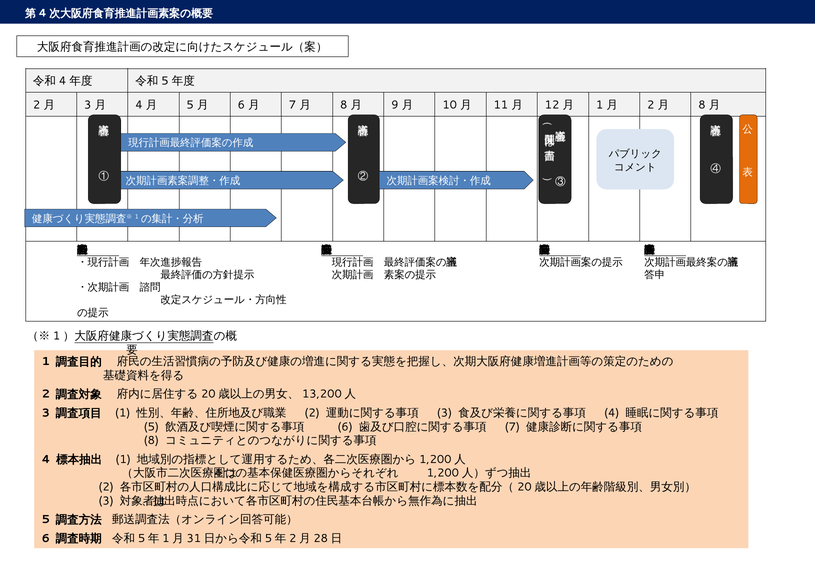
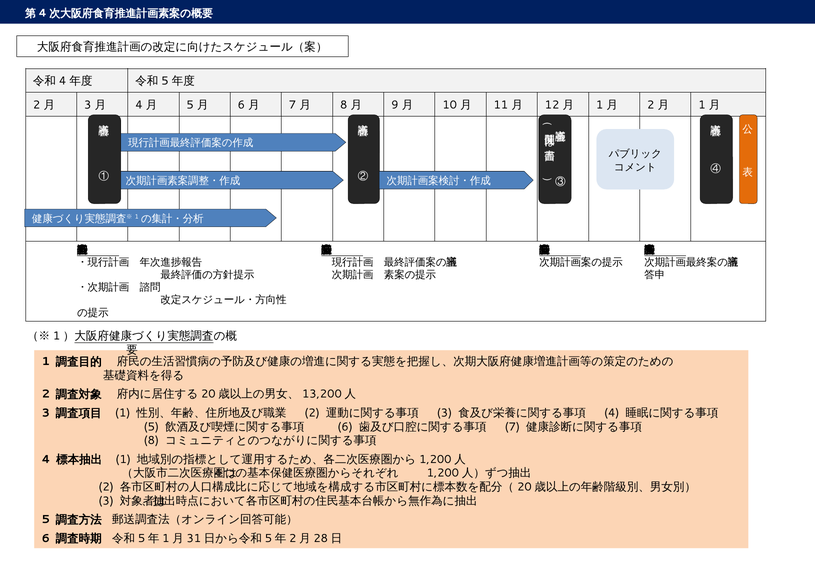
8: 8 -> 1 (702, 105)
